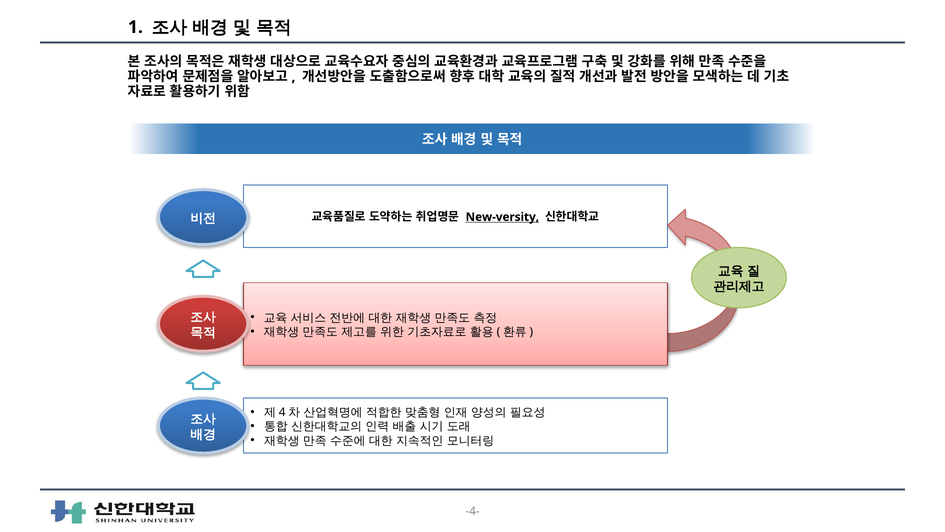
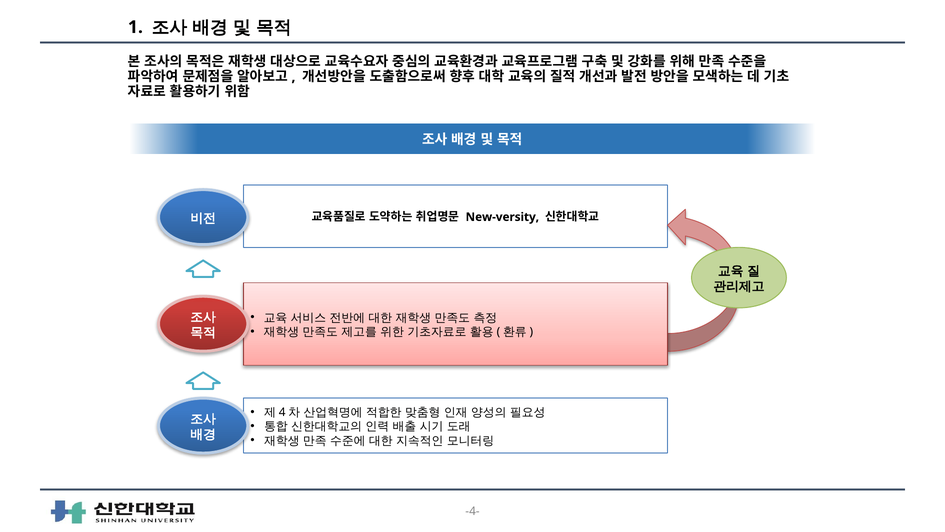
New-versity underline: present -> none (502, 217)
